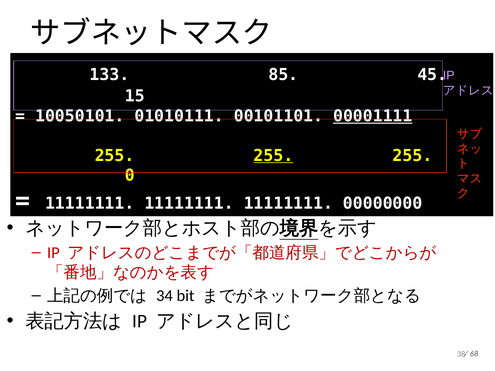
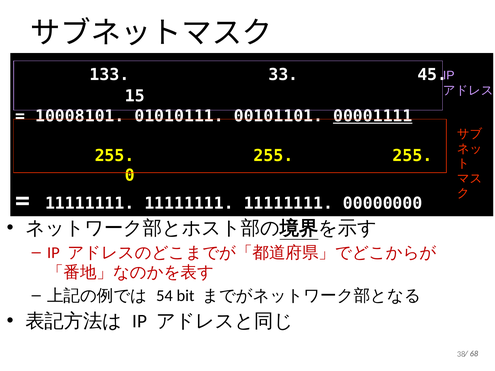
85: 85 -> 33 (283, 75)
10050101: 10050101 -> 10008101 (80, 116)
255 underline: present -> none (273, 156)
34: 34 -> 54 (164, 296)
